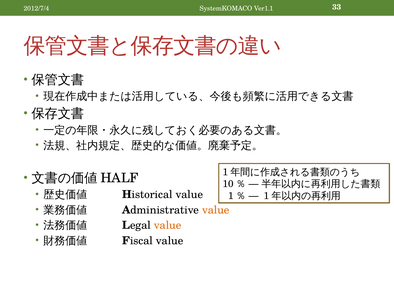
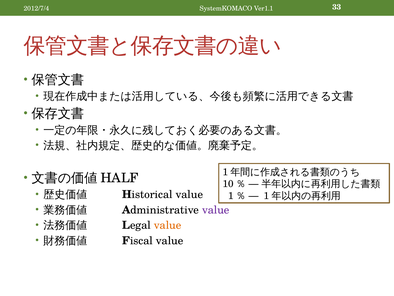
value colour: orange -> purple (216, 210)
